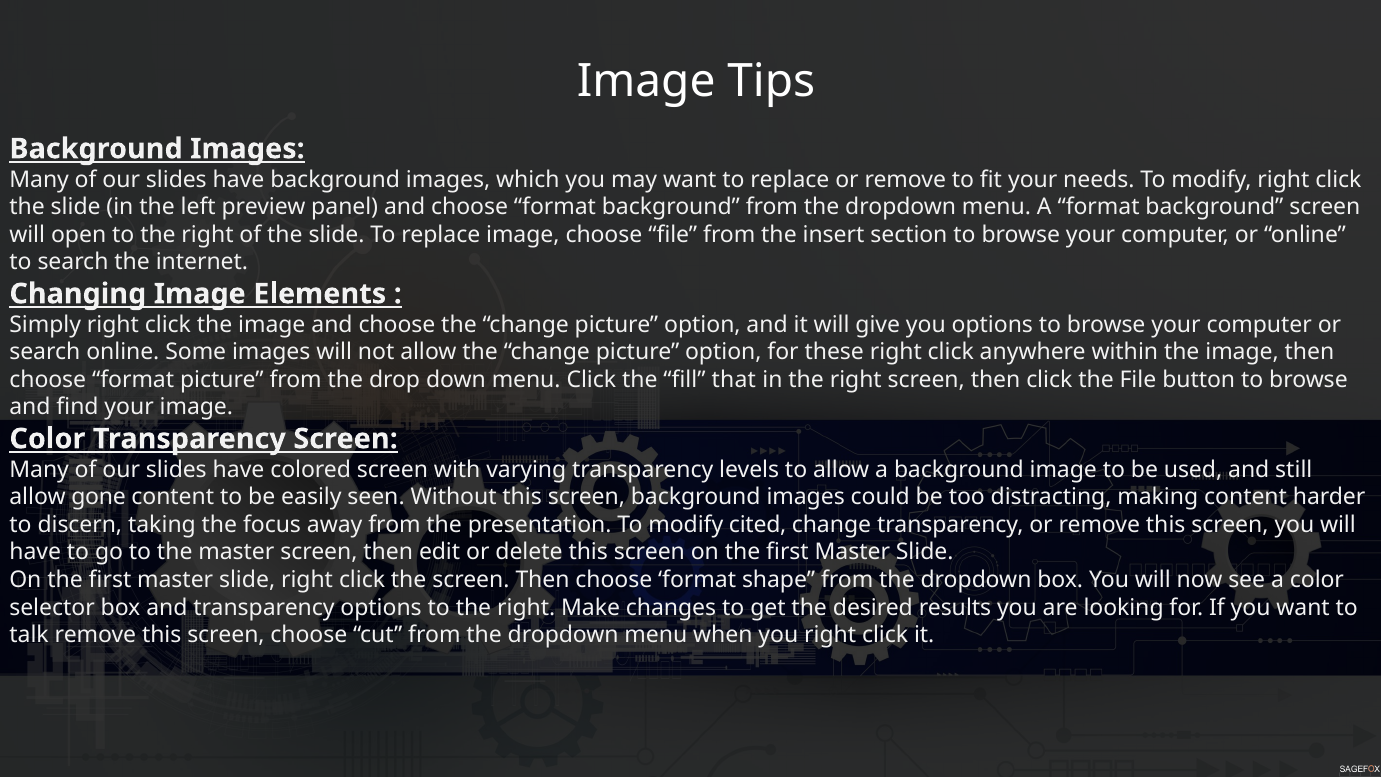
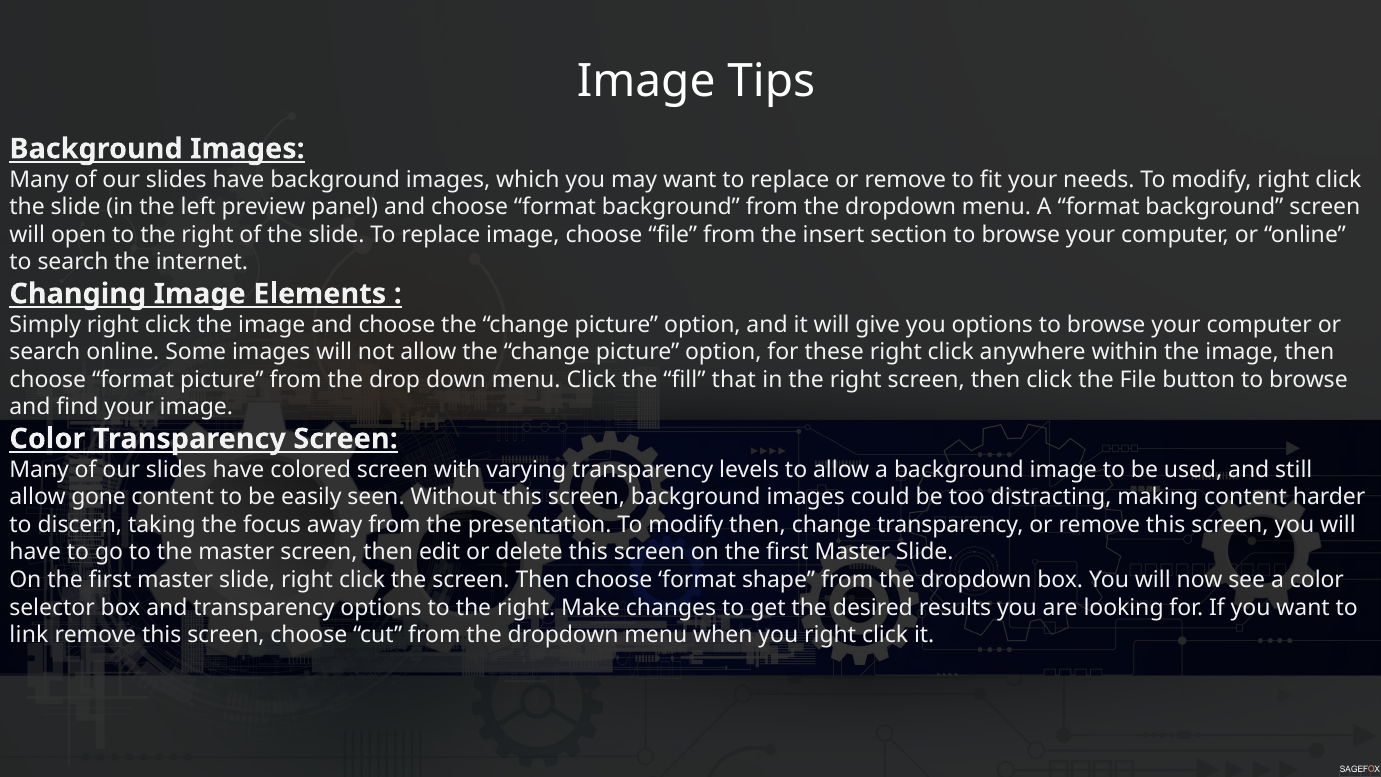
modify cited: cited -> then (757, 525)
talk: talk -> link (29, 635)
